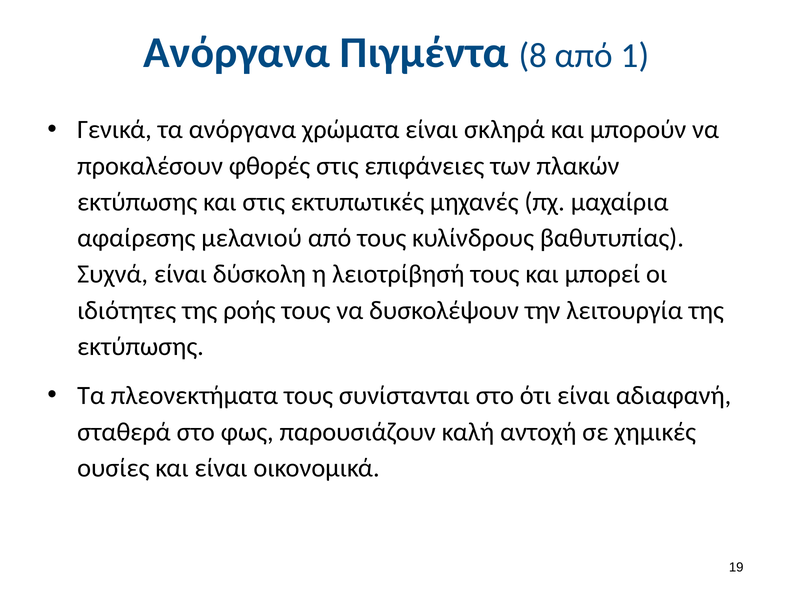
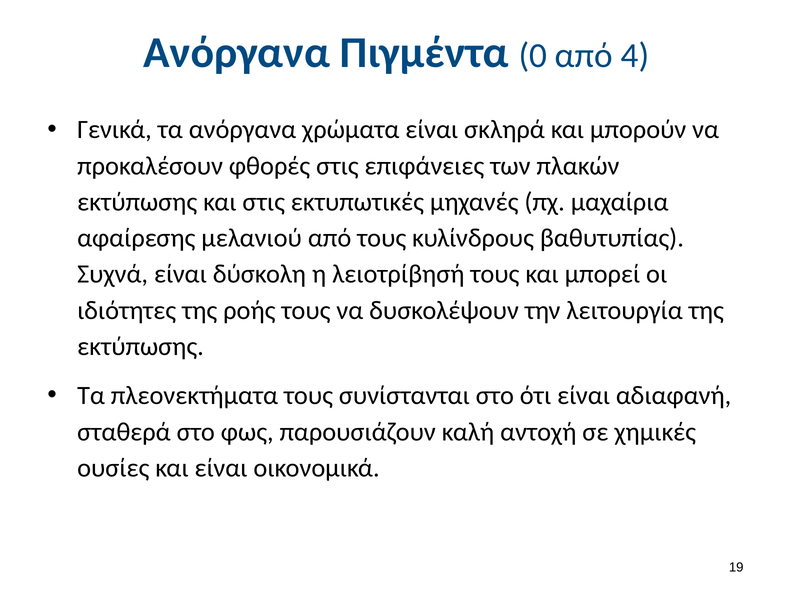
8: 8 -> 0 (533, 55)
1: 1 -> 4 (635, 55)
